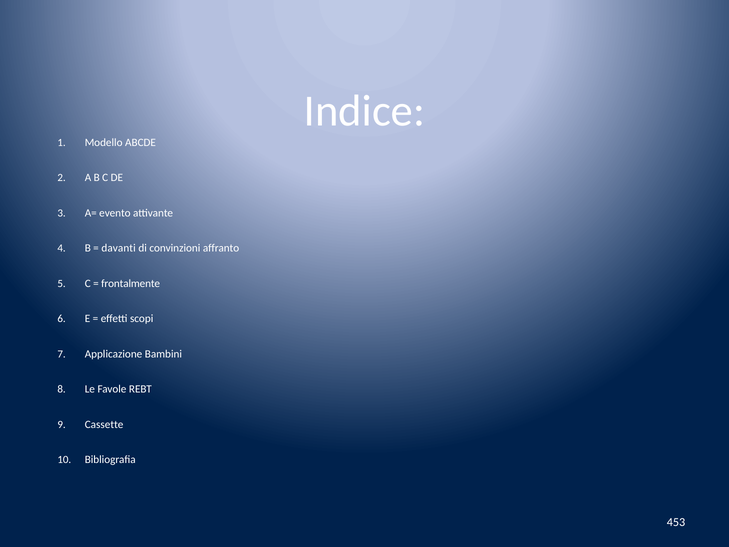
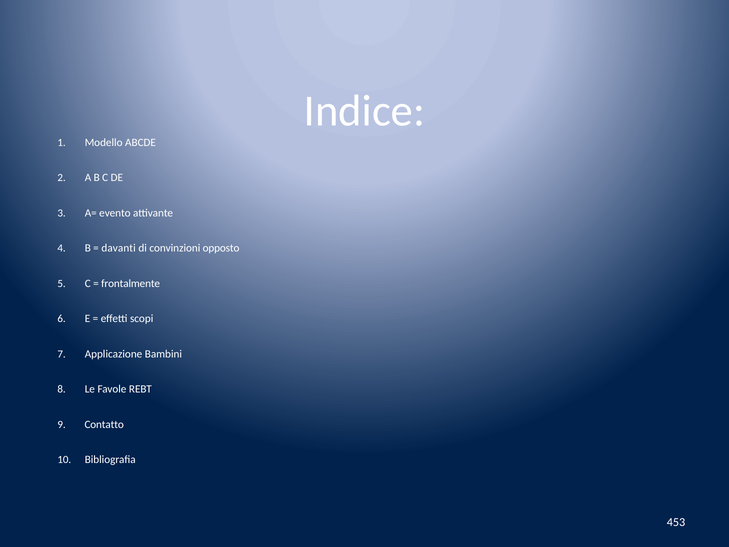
affranto: affranto -> opposto (221, 248)
Cassette: Cassette -> Contatto (104, 424)
